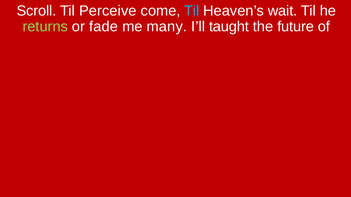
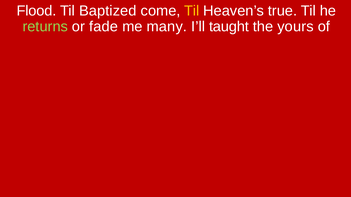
Scroll: Scroll -> Flood (36, 11)
Perceive: Perceive -> Baptized (108, 11)
Til colour: light blue -> yellow (192, 11)
wait: wait -> true (282, 11)
future: future -> yours (295, 27)
